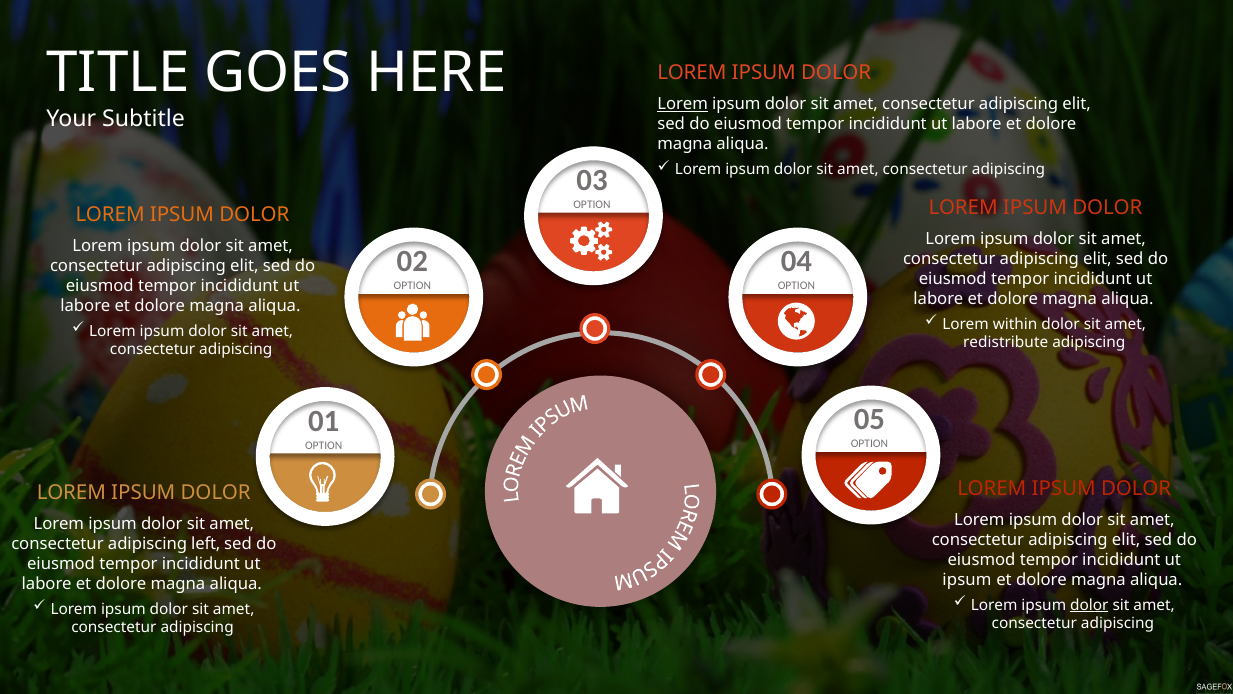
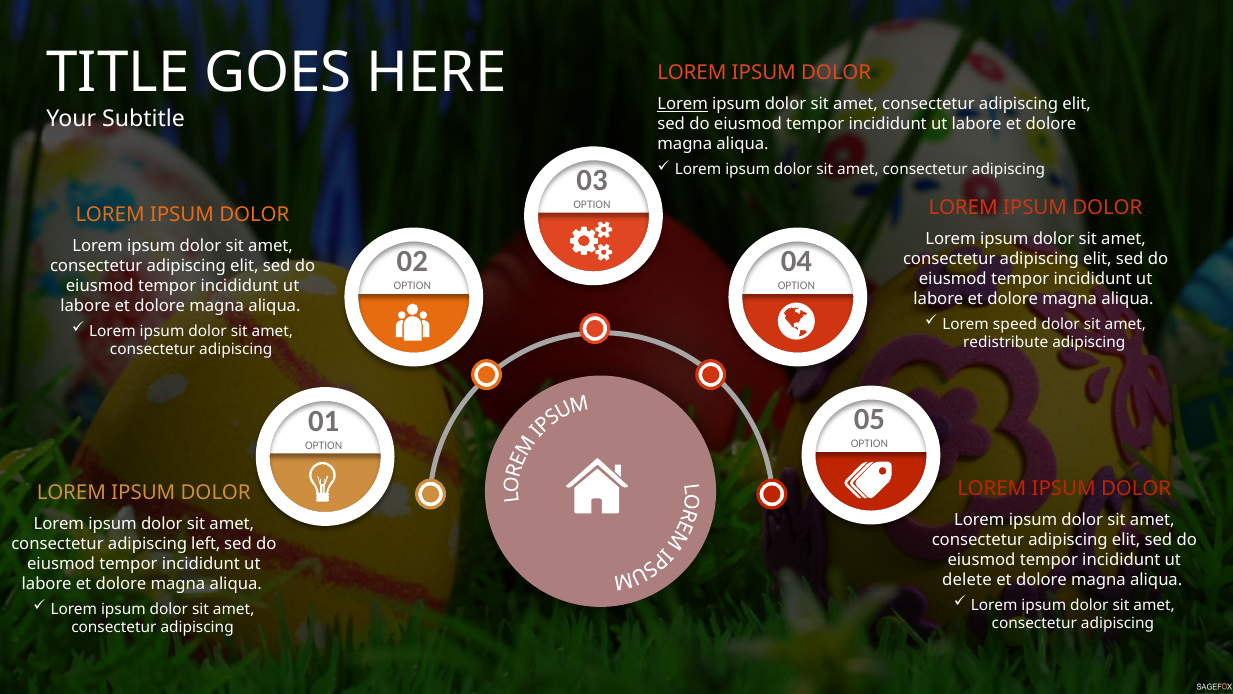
within: within -> speed (1015, 324)
ipsum: ipsum -> delete (967, 580)
dolor underline: present -> none (1089, 605)
